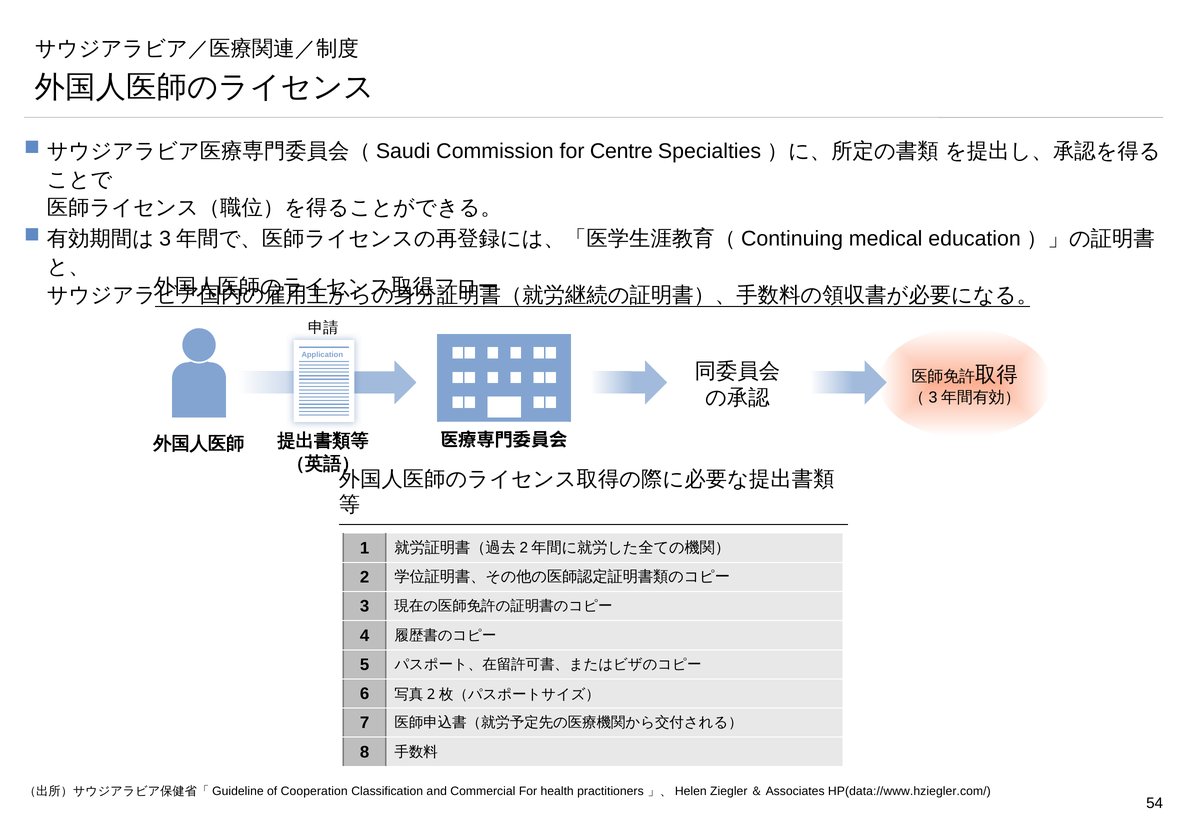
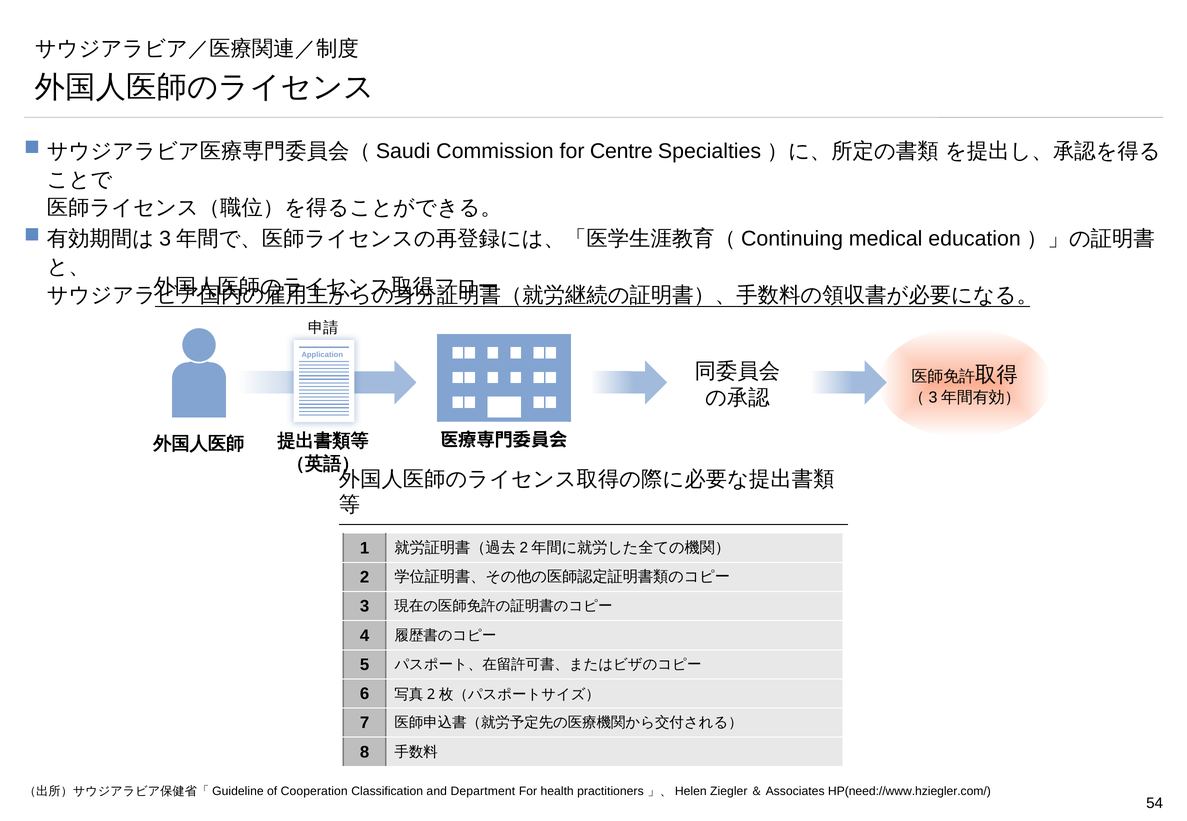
Commercial: Commercial -> Department (483, 792)
HP(data://www.hziegler.com/: HP(data://www.hziegler.com/ -> HP(need://www.hziegler.com/ (909, 792)
